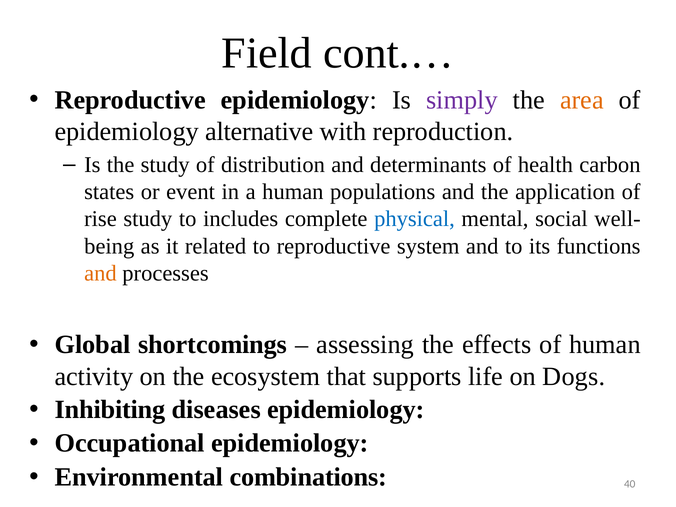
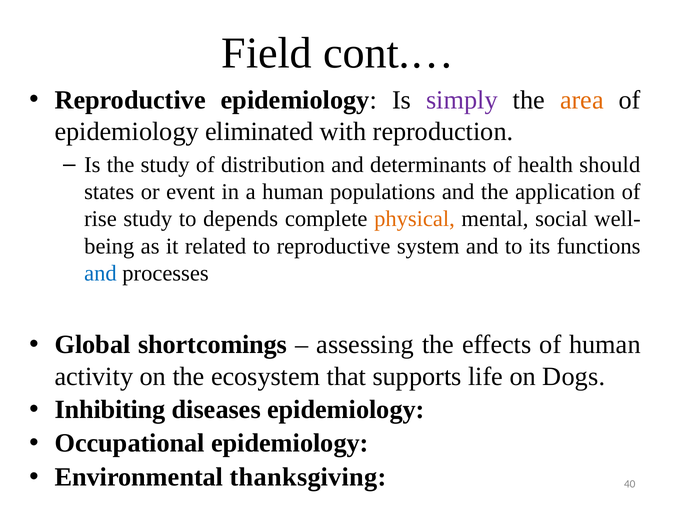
alternative: alternative -> eliminated (259, 131)
carbon: carbon -> should (610, 165)
includes: includes -> depends (241, 219)
physical colour: blue -> orange (414, 219)
and colour: orange -> blue (100, 273)
combinations: combinations -> thanksgiving (308, 477)
